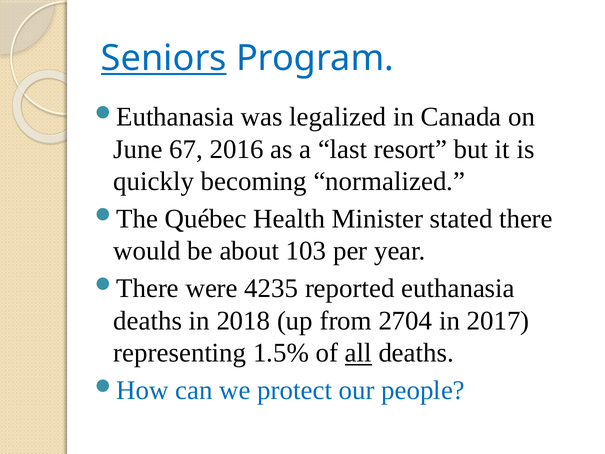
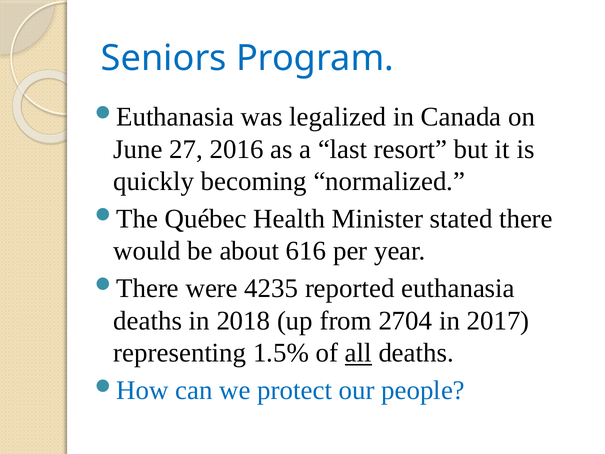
Seniors underline: present -> none (164, 59)
67: 67 -> 27 (186, 149)
103: 103 -> 616 (306, 251)
